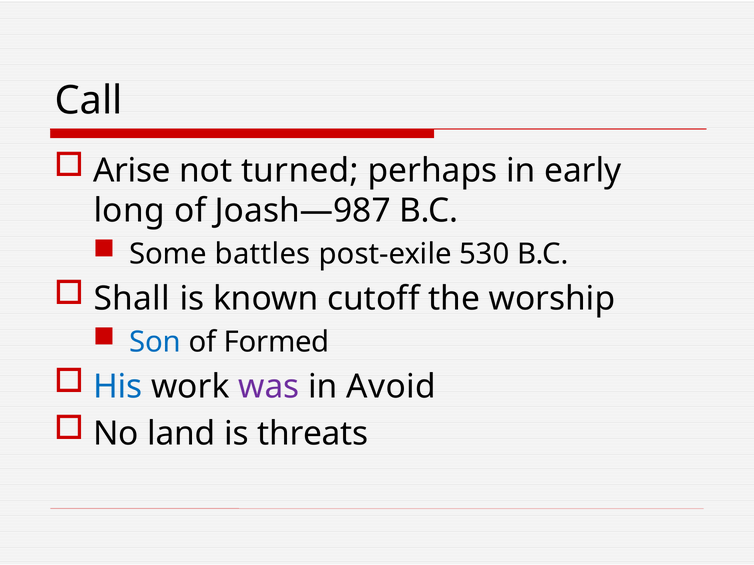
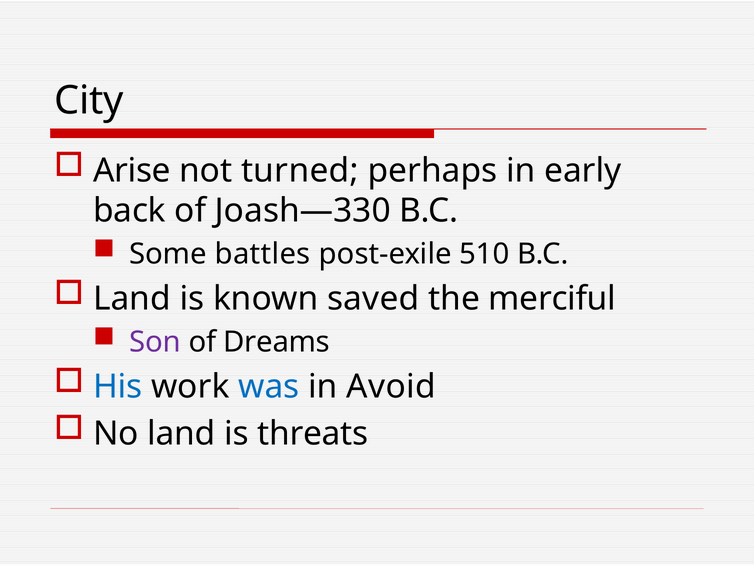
Call: Call -> City (89, 101)
long: long -> back (129, 211)
Joash—987: Joash—987 -> Joash—330 (303, 211)
530: 530 -> 510 (484, 254)
Shall: Shall -> Land (132, 299)
cutoff: cutoff -> saved (373, 299)
worship: worship -> merciful (552, 299)
Son colour: blue -> purple (155, 342)
Formed: Formed -> Dreams (277, 342)
was colour: purple -> blue (269, 387)
